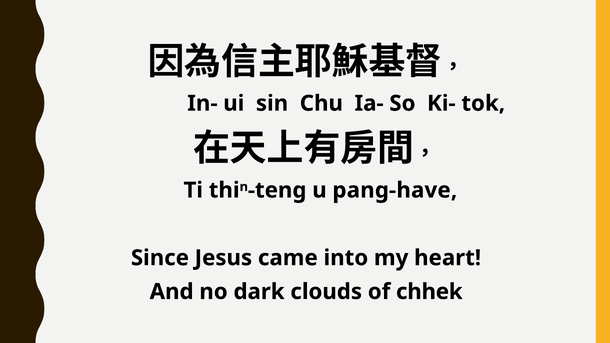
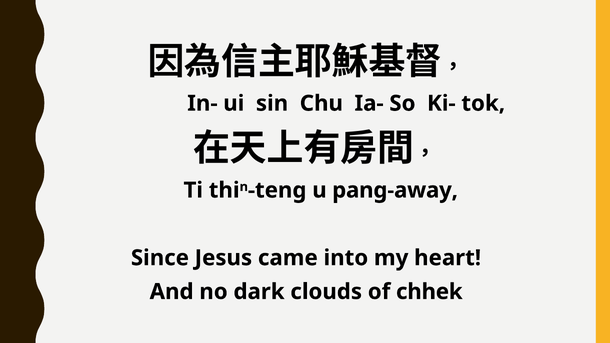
pang-have: pang-have -> pang-away (395, 190)
